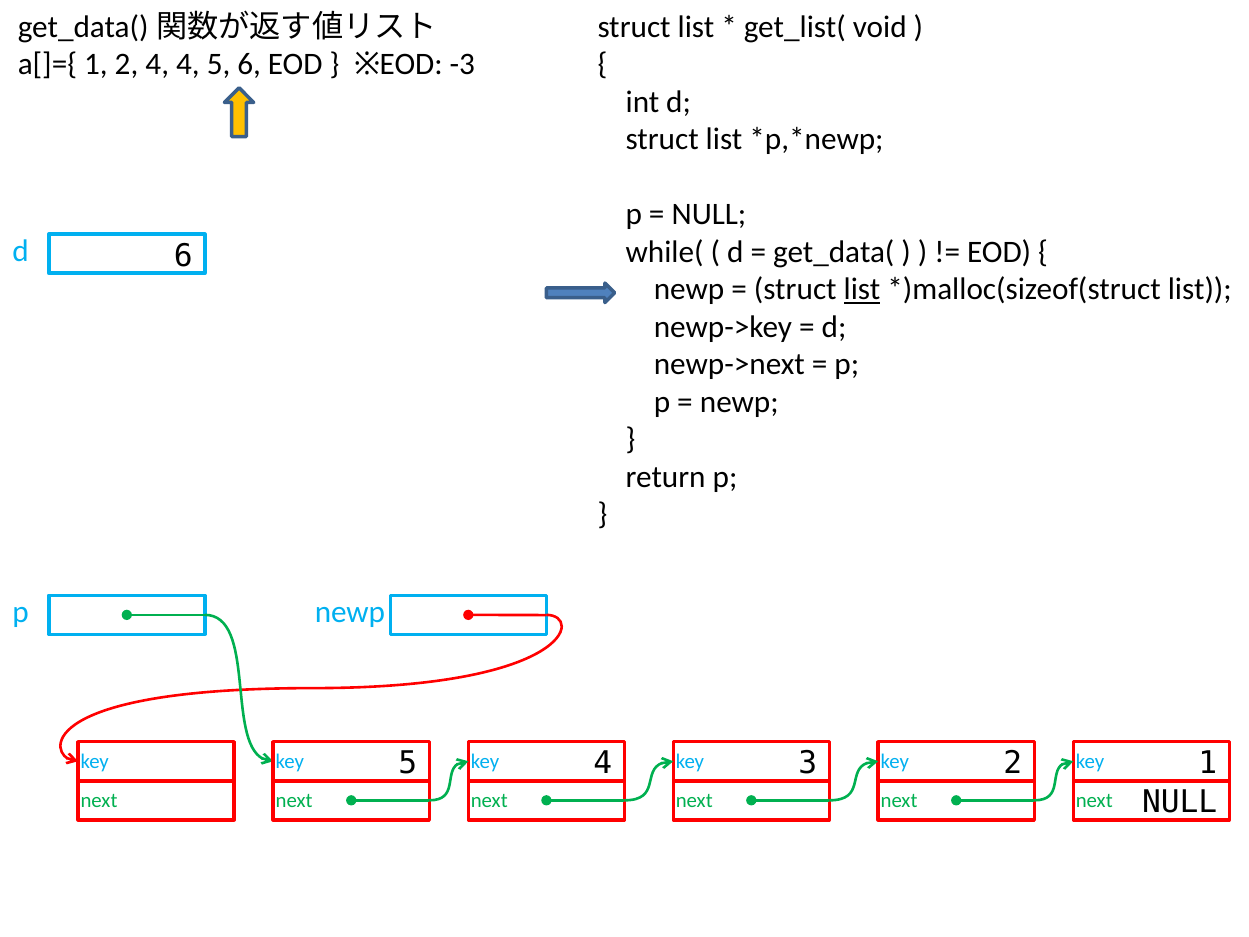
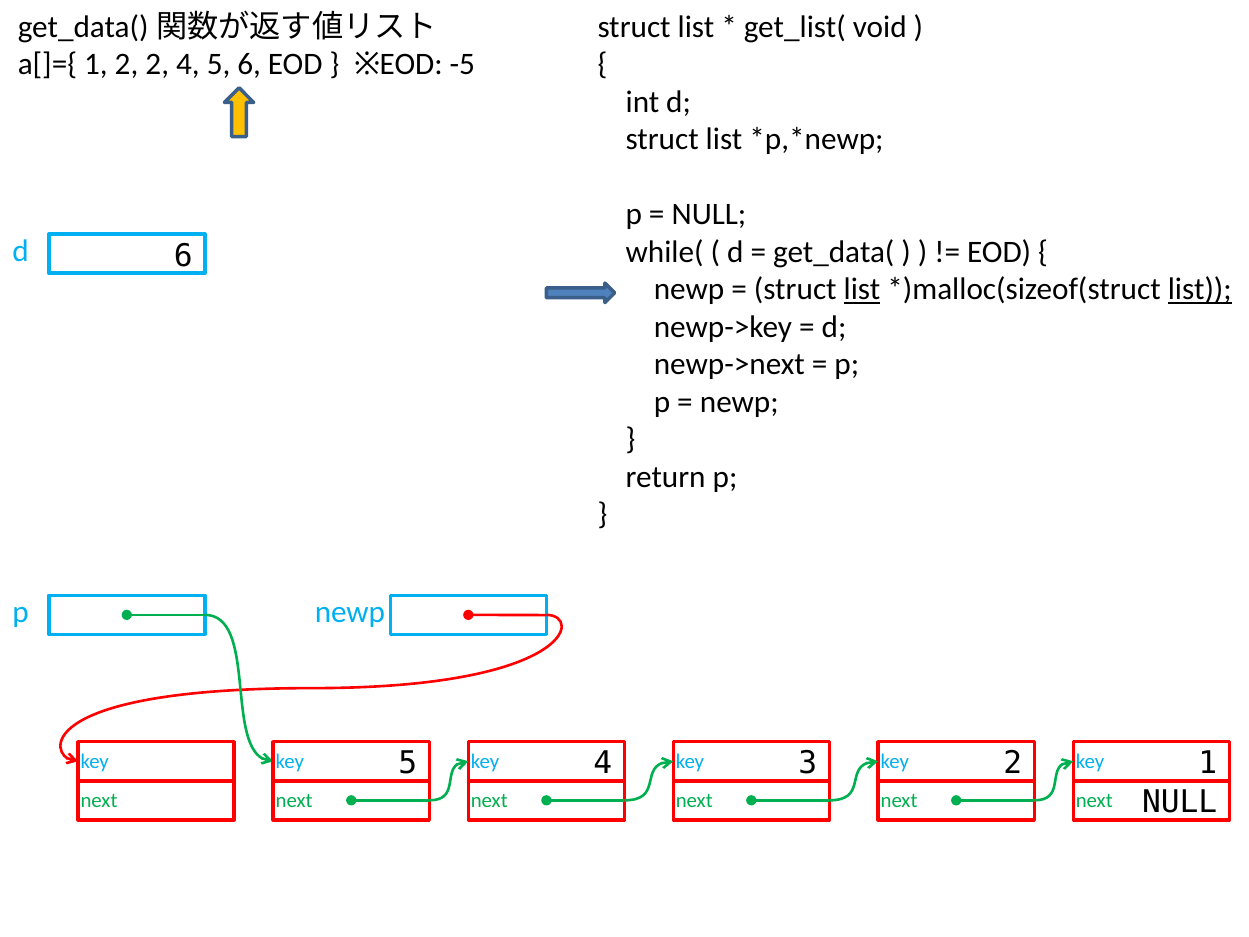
2 4: 4 -> 2 (157, 64)
-3: -3 -> -5 (462, 64)
list underline: none -> present (1200, 289)
